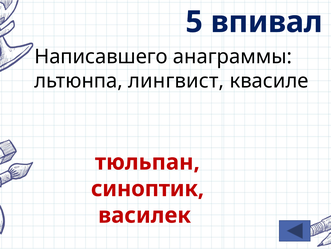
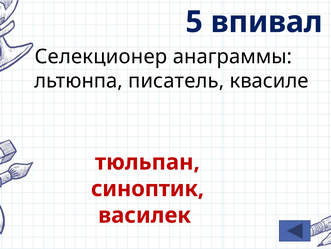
Написавшего: Написавшего -> Селекционер (101, 57)
лингвист: лингвист -> писатель (176, 81)
